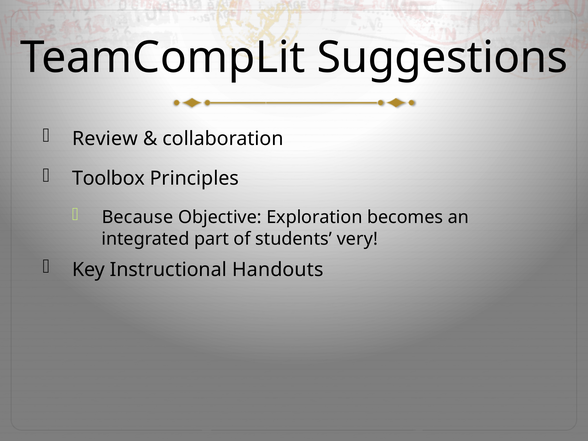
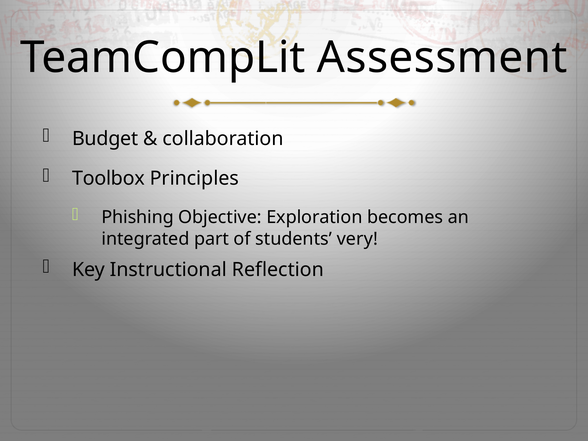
Suggestions: Suggestions -> Assessment (442, 57)
Review: Review -> Budget (105, 139)
Because: Because -> Phishing (138, 217)
Handouts: Handouts -> Reflection (278, 270)
